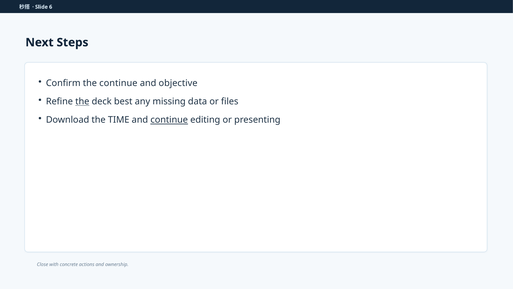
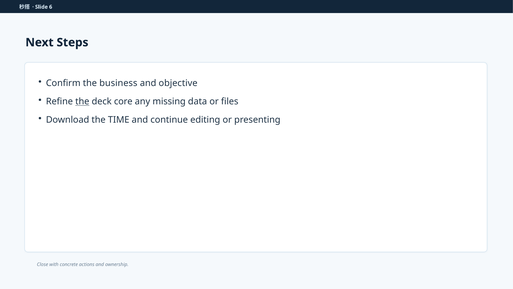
the continue: continue -> business (118, 83)
best: best -> core (123, 101)
continue underline: present -> none (169, 120)
